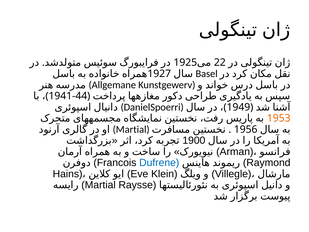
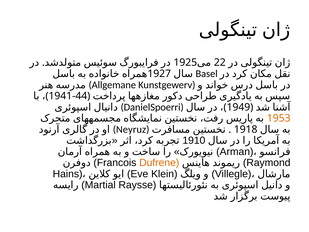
Martial: Martial -> Neyruz (131, 129)
1956: 1956 -> 1918 (246, 129)
1900: 1900 -> 1910 (194, 140)
Dufrene colour: blue -> orange (159, 163)
